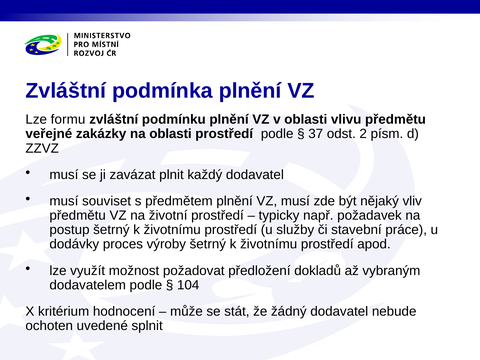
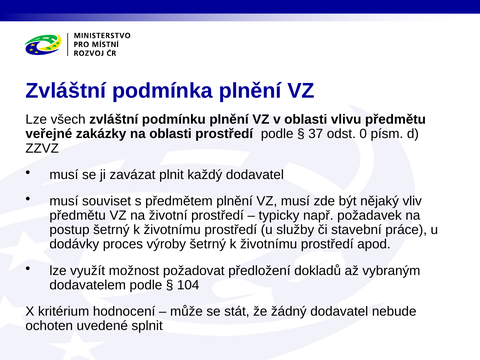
formu: formu -> všech (68, 119)
2: 2 -> 0 (363, 134)
